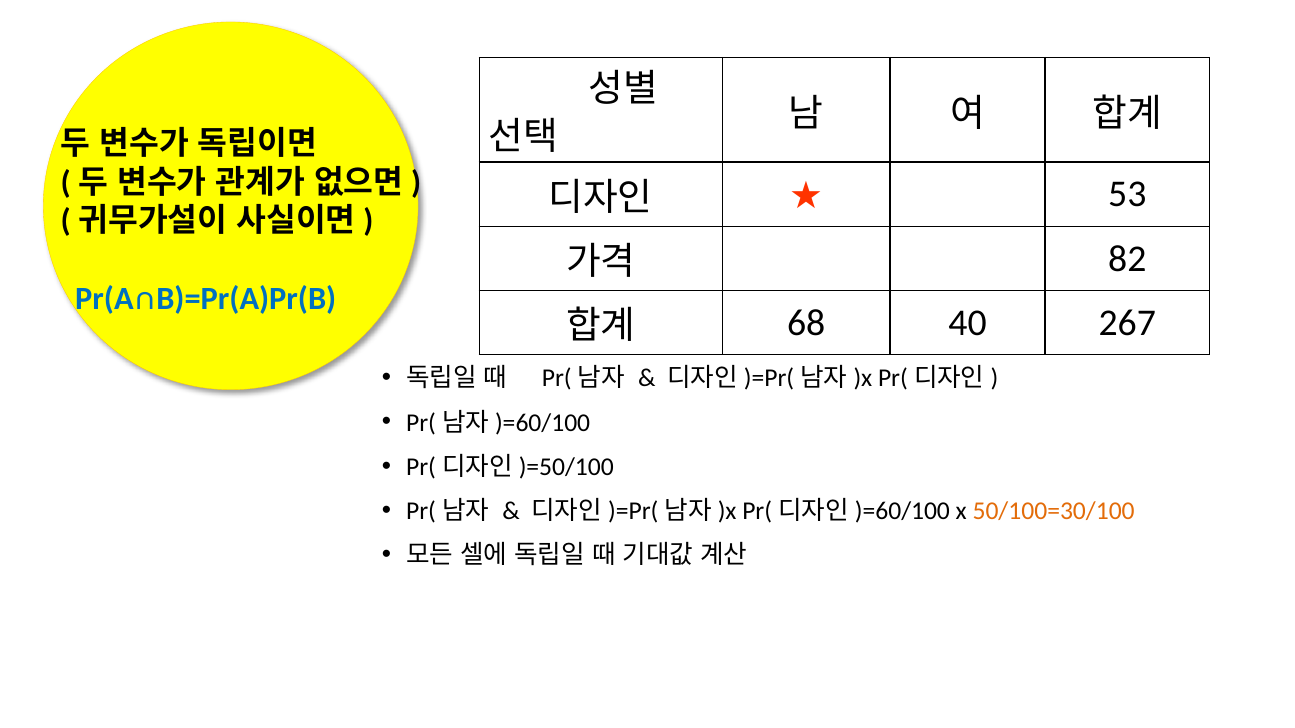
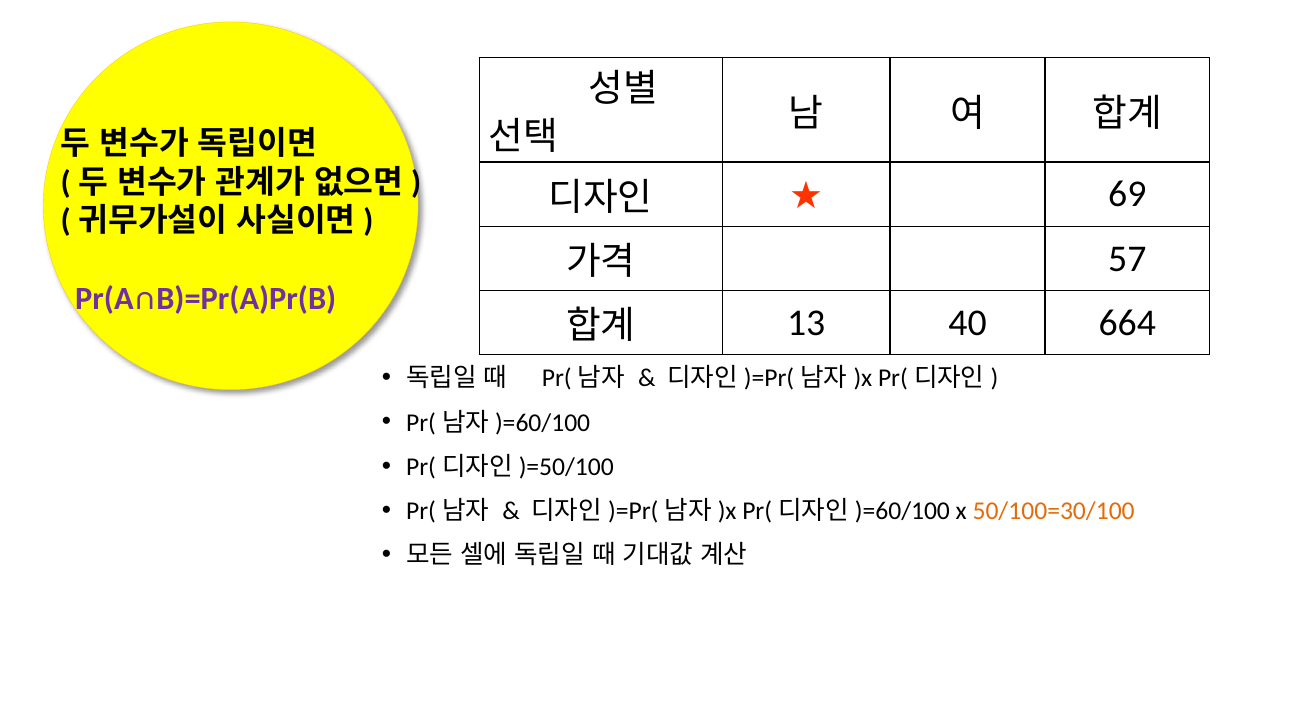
53: 53 -> 69 (1127, 195)
82: 82 -> 57 (1127, 259)
Pr(A∩B)=Pr(A)Pr(B colour: blue -> purple (206, 299)
68: 68 -> 13 (806, 323)
267: 267 -> 664 (1127, 323)
